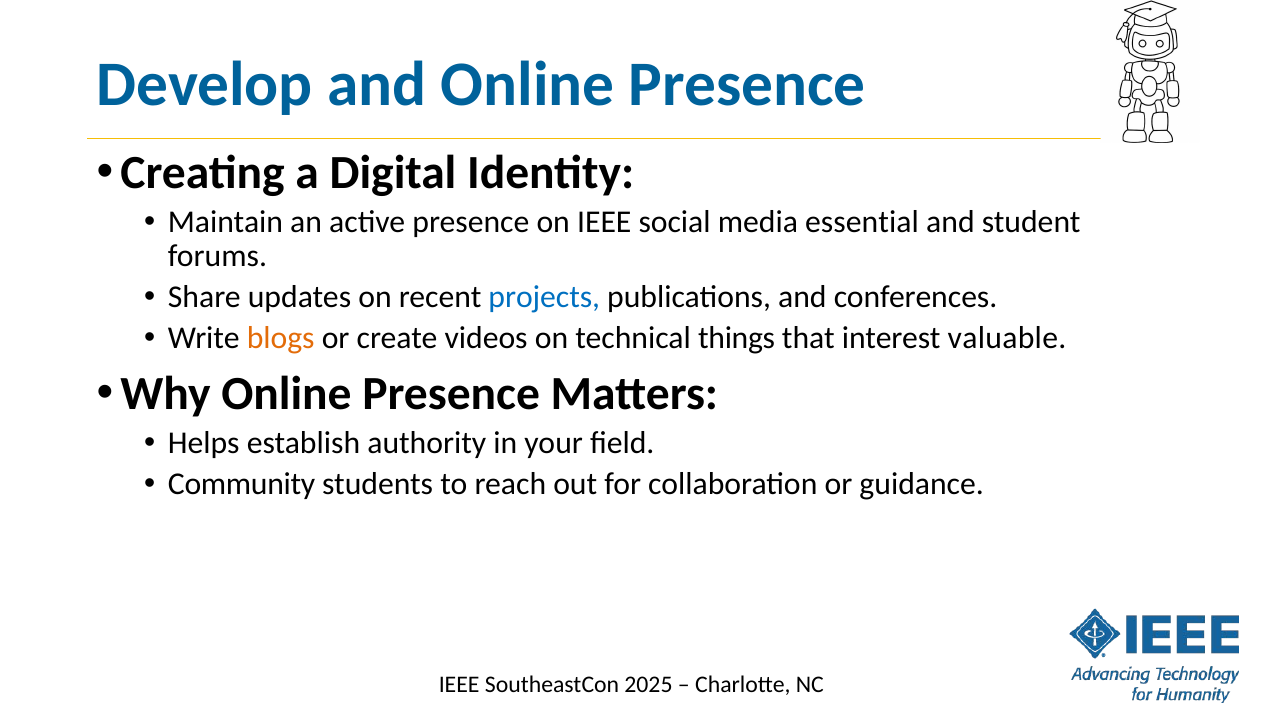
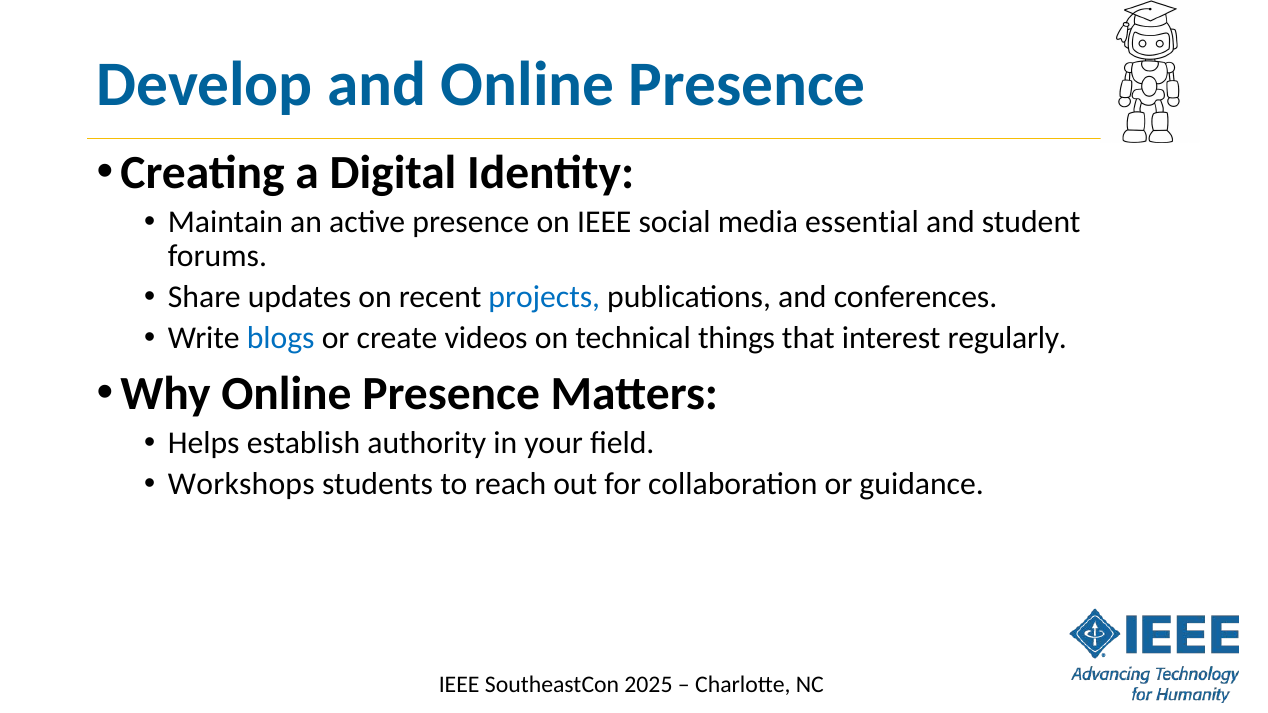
blogs colour: orange -> blue (281, 338)
valuable: valuable -> regularly (1007, 338)
Community: Community -> Workshops (241, 484)
